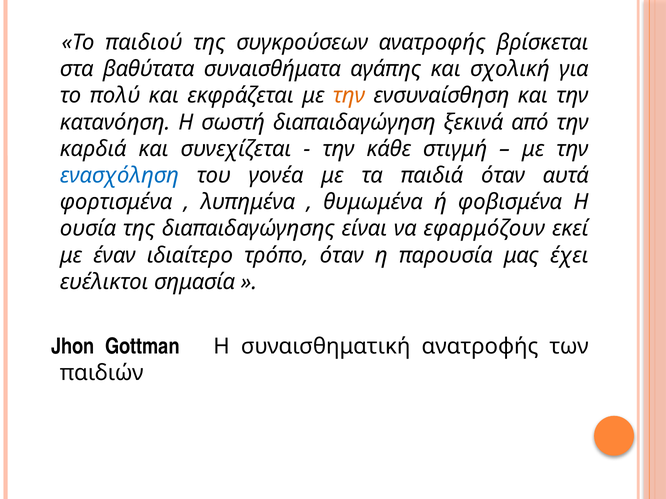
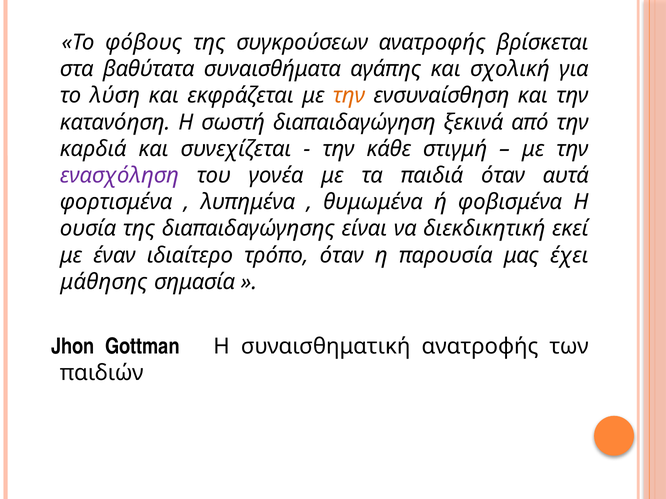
παιδιού: παιδιού -> φόβους (144, 42)
πολύ: πολύ -> λύση (115, 96)
ενασχόληση colour: blue -> purple (119, 176)
εφαρμόζουν: εφαρμόζουν -> διεκδικητική (484, 229)
ευέλικτοι: ευέλικτοι -> μάθησης (104, 282)
